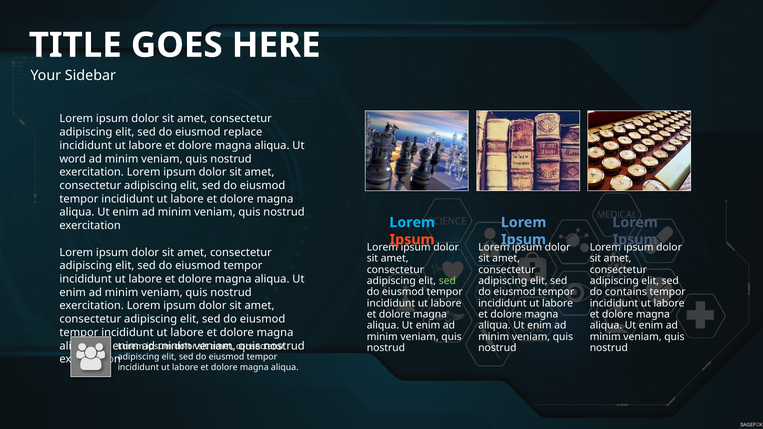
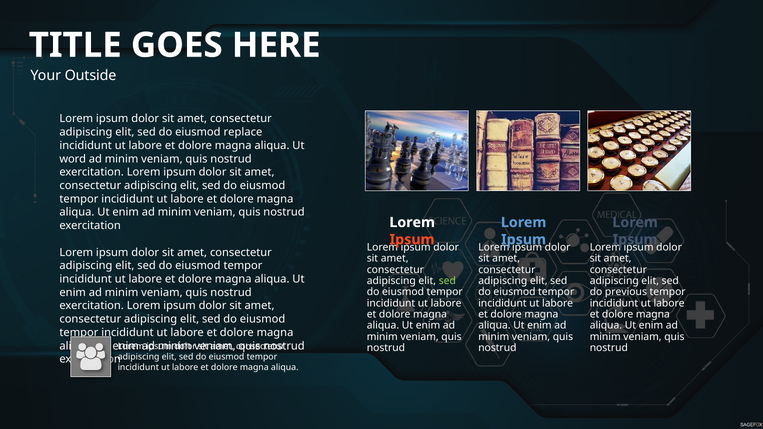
Sidebar: Sidebar -> Outside (90, 76)
Lorem colour: light blue -> white (412, 222)
contains: contains -> previous (626, 292)
